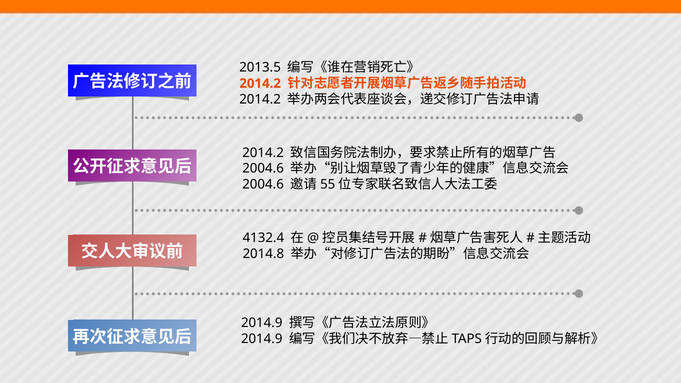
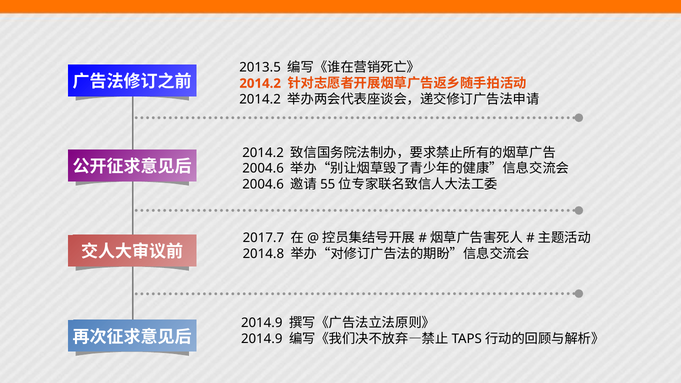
4132.4: 4132.4 -> 2017.7 (263, 238)
